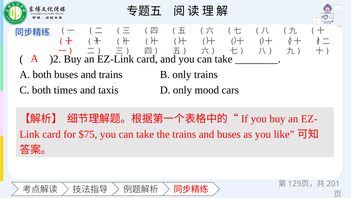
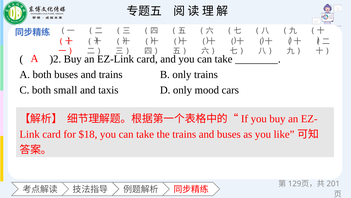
times: times -> small (66, 90)
$75: $75 -> $18 (88, 134)
